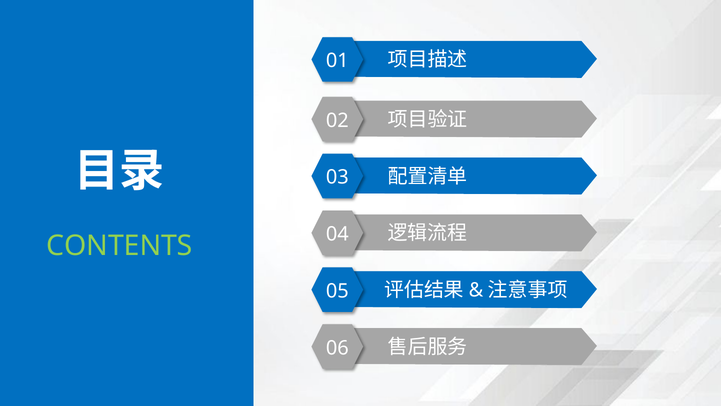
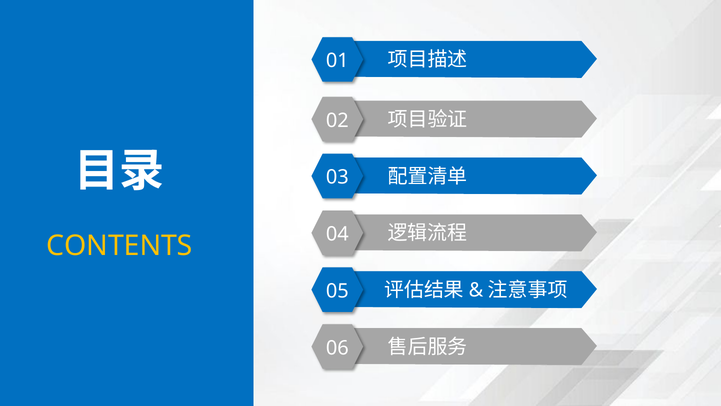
CONTENTS colour: light green -> yellow (119, 245)
